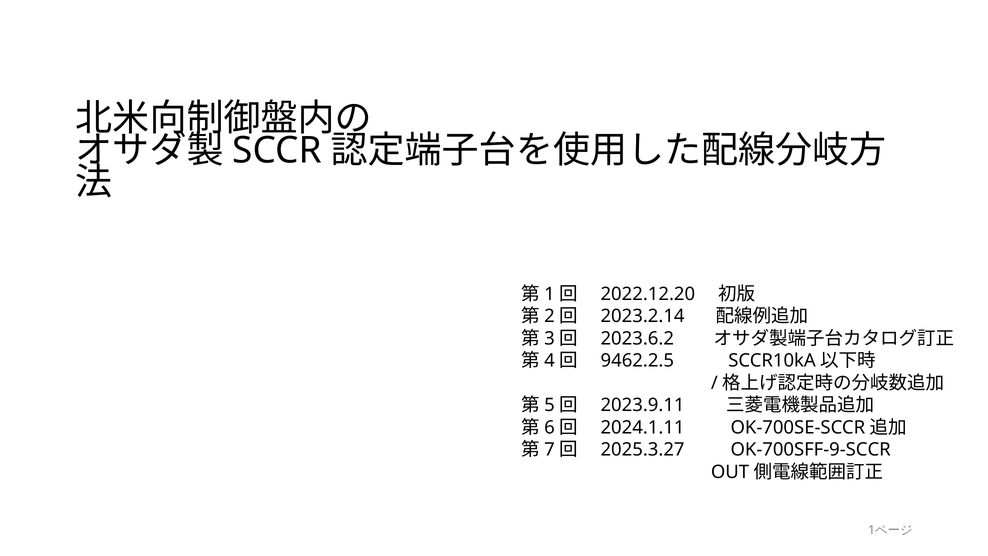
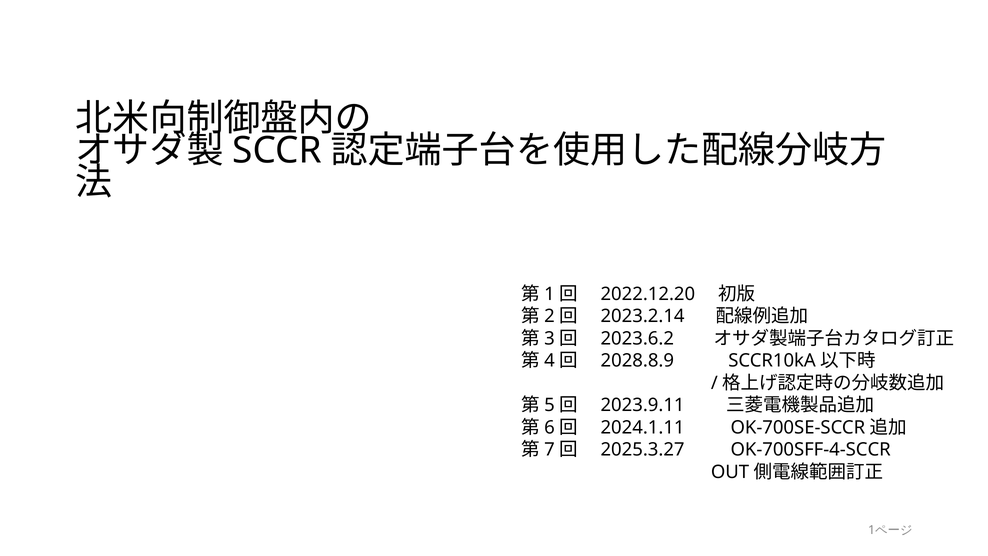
9462.2.5: 9462.2.5 -> 2028.8.9 (637, 361)
OK-700SFF-9-SCCR: OK-700SFF-9-SCCR -> OK-700SFF-4-SCCR (811, 450)
